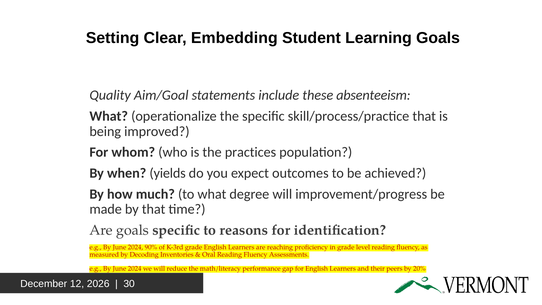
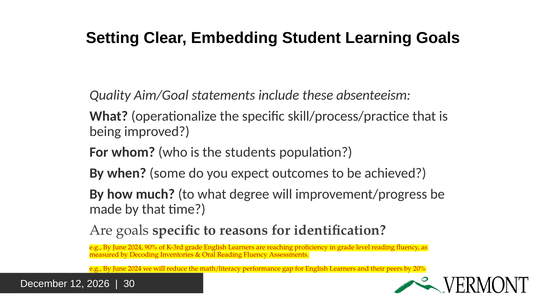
practices: practices -> students (250, 152)
yields: yields -> some (167, 173)
